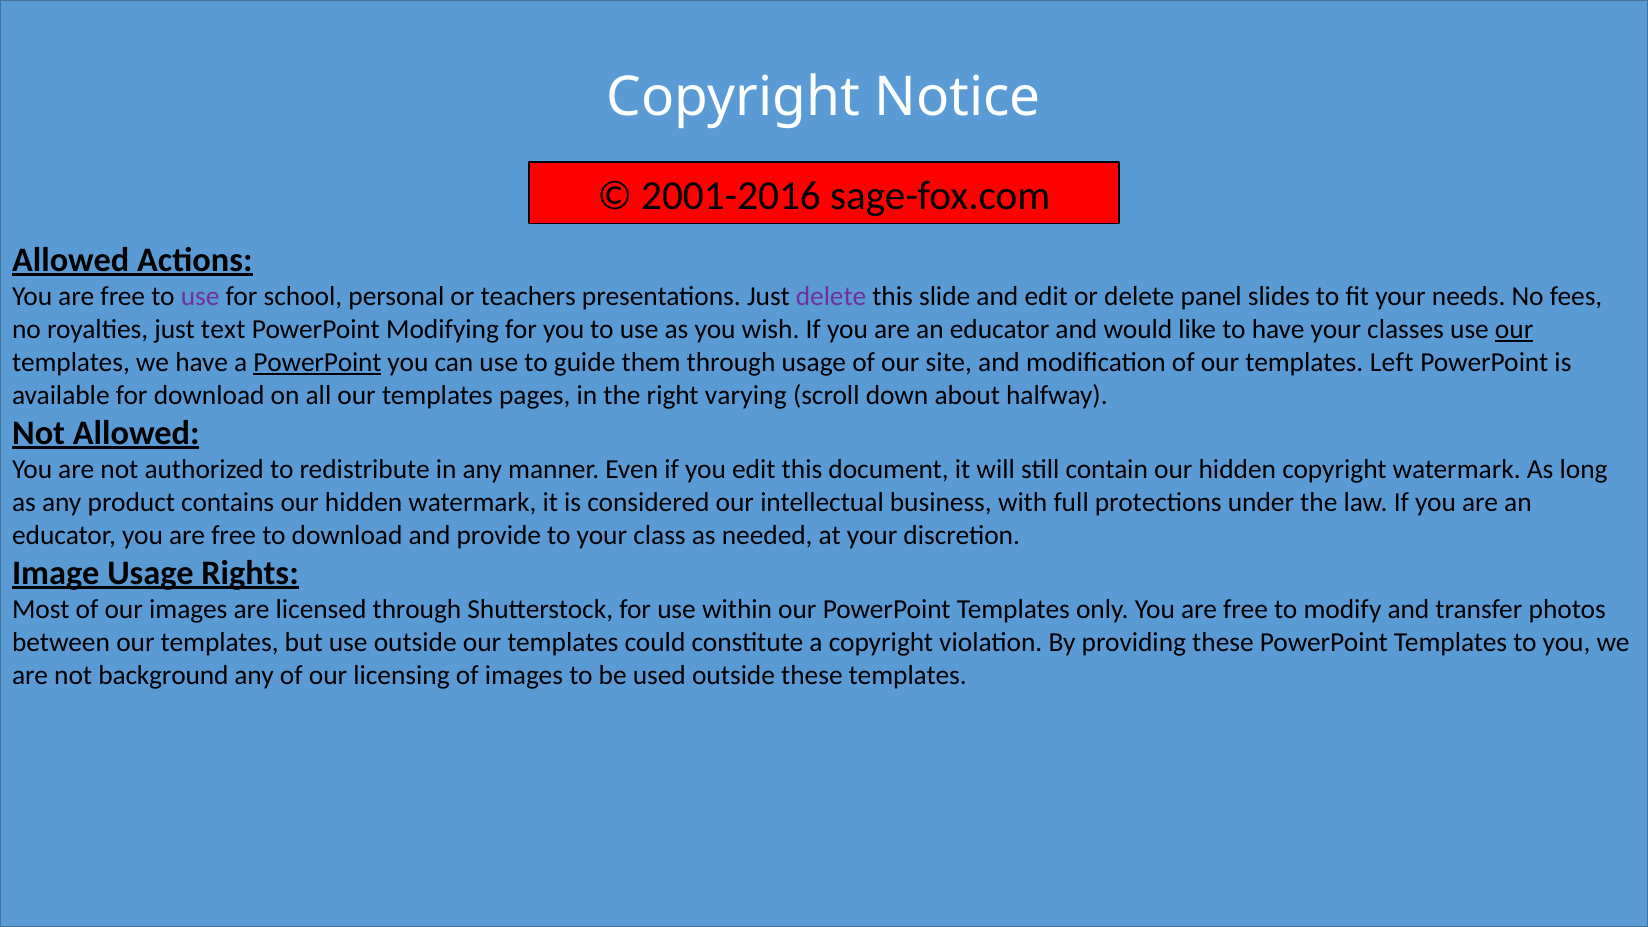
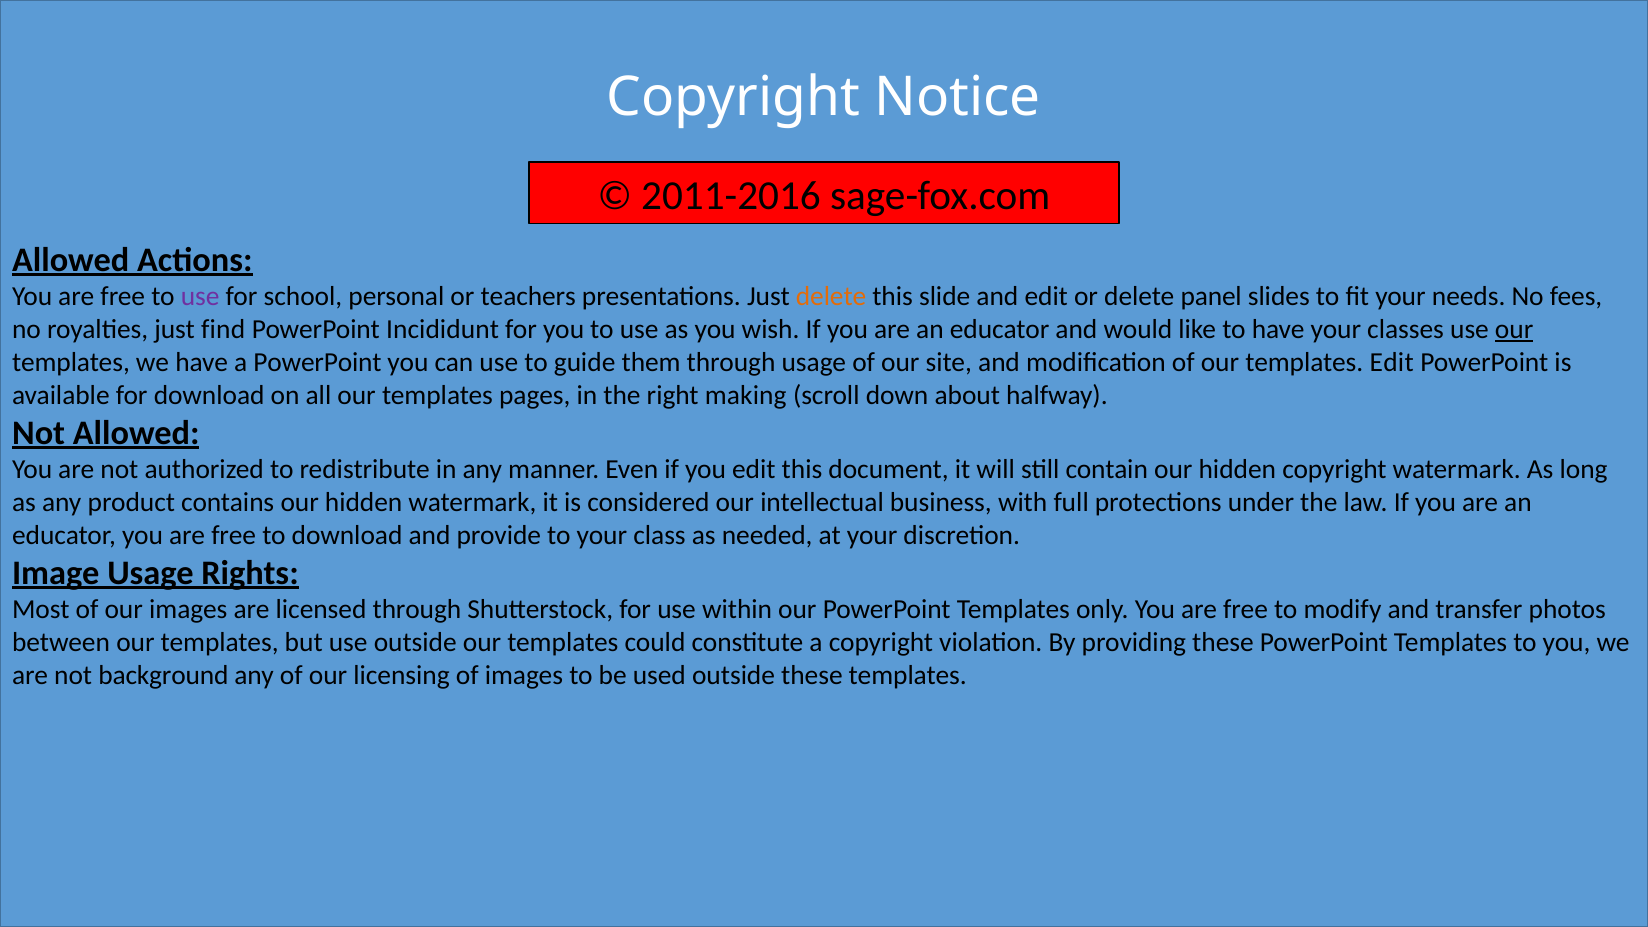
2001-2016: 2001-2016 -> 2011-2016 (731, 196)
delete colour: purple -> orange (831, 296)
text: text -> find (223, 329)
Modifying: Modifying -> Incididunt (443, 329)
PowerPoint underline: present -> none (317, 362)
templates Left: Left -> Edit (1392, 362)
varying: varying -> making (746, 395)
